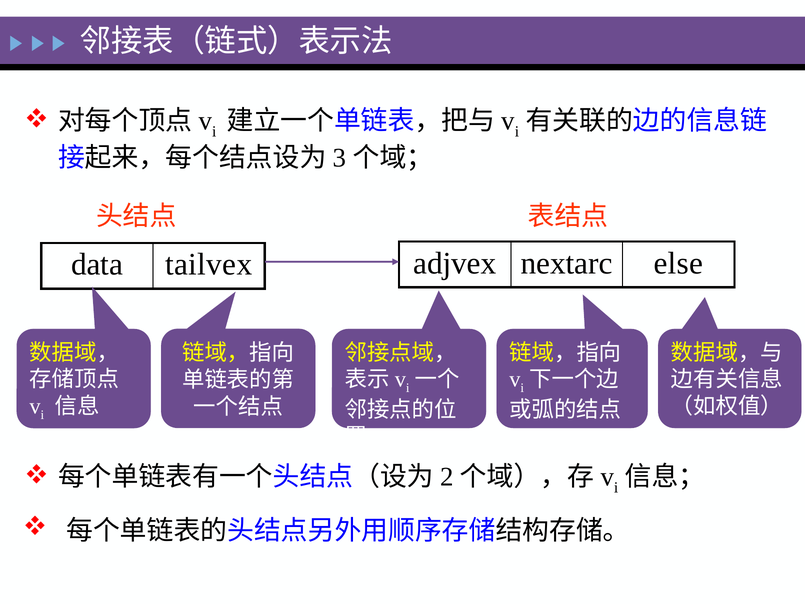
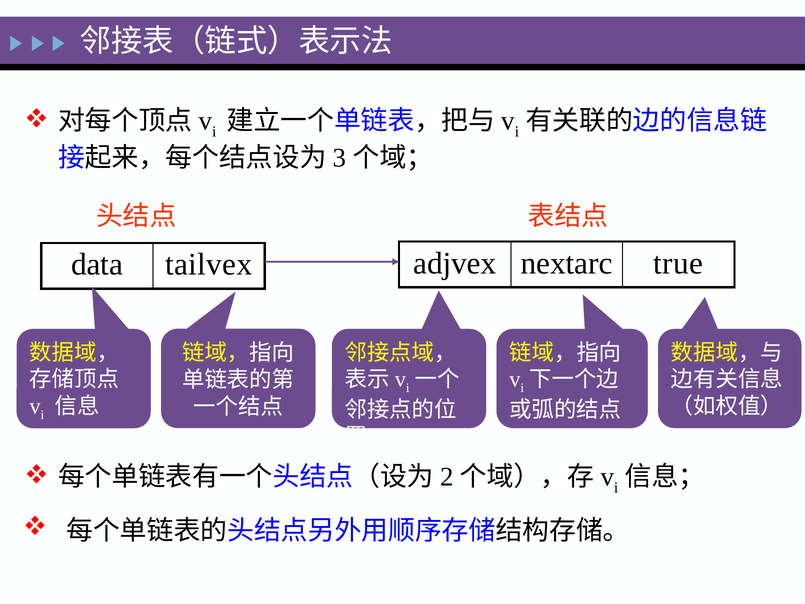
else: else -> true (678, 263)
